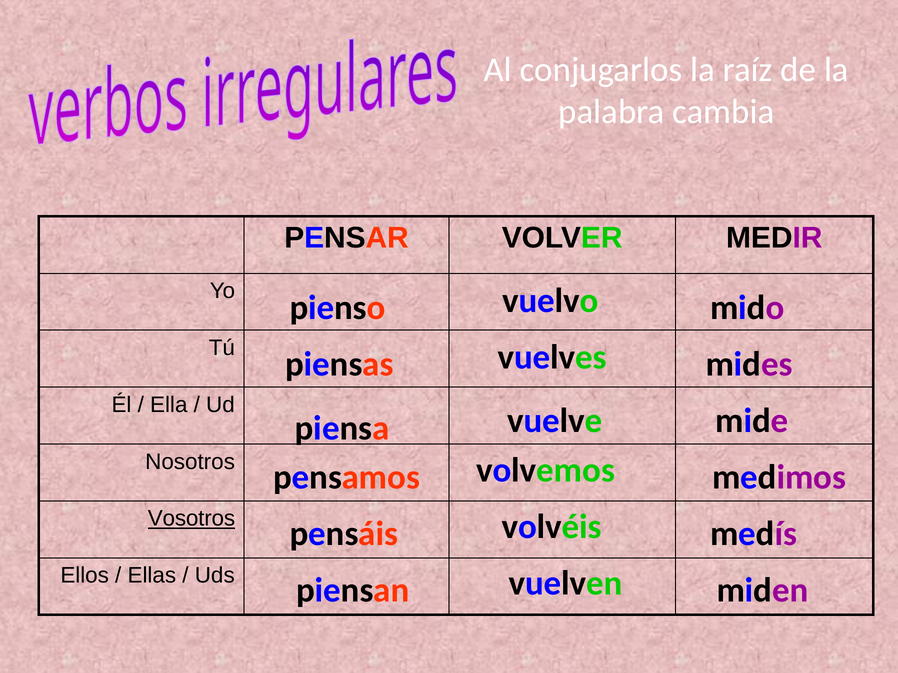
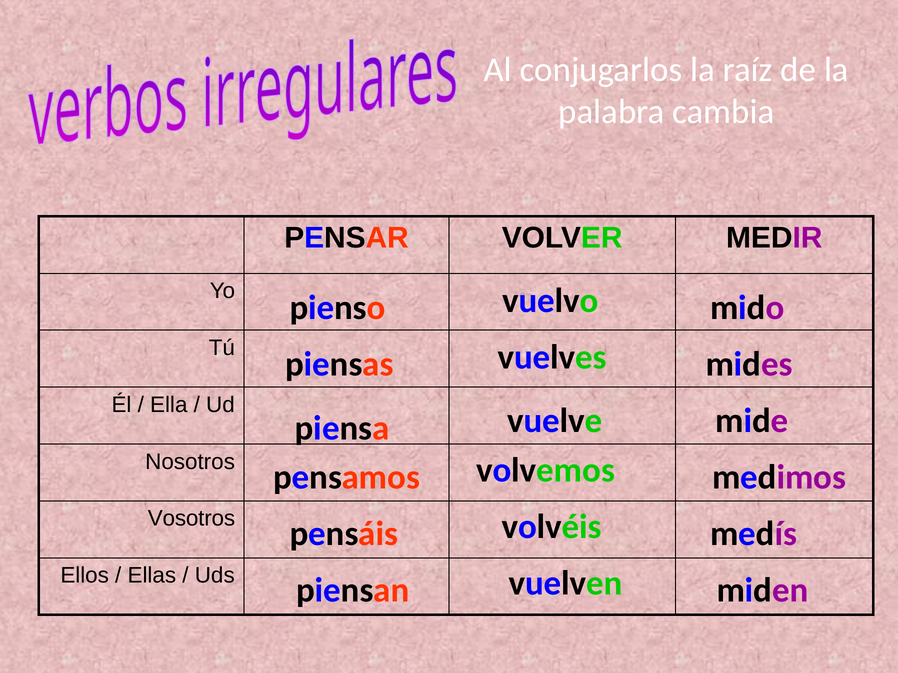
Vosotros underline: present -> none (191, 519)
